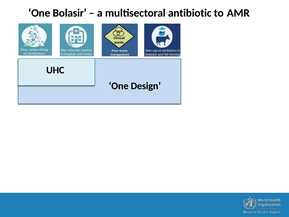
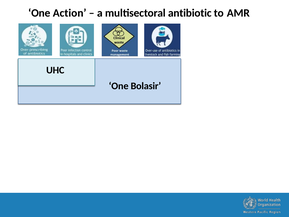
Bolasir: Bolasir -> Action (70, 13)
Design: Design -> Bolasir (146, 86)
